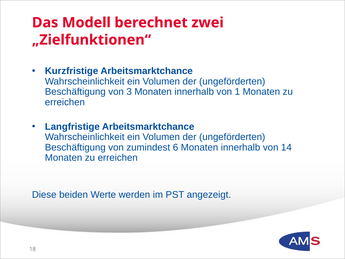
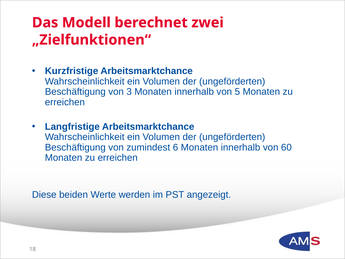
1: 1 -> 5 (237, 92)
14: 14 -> 60 (286, 147)
